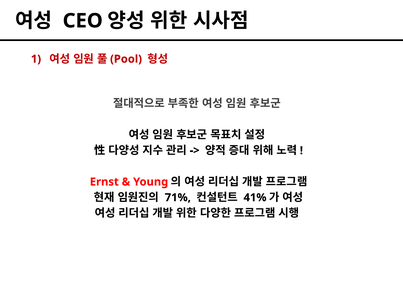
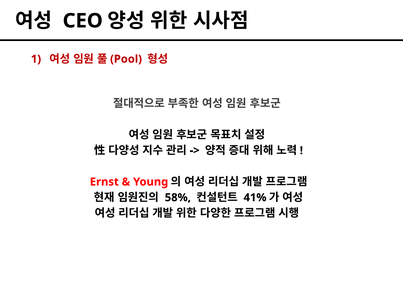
71%: 71% -> 58% (178, 198)
